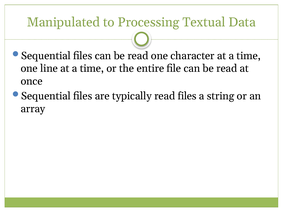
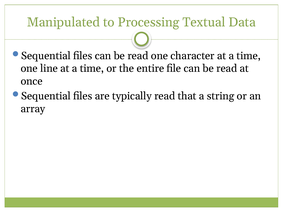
read files: files -> that (187, 96)
